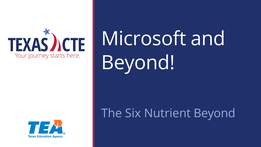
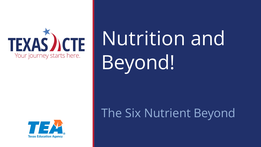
Microsoft: Microsoft -> Nutrition (144, 39)
